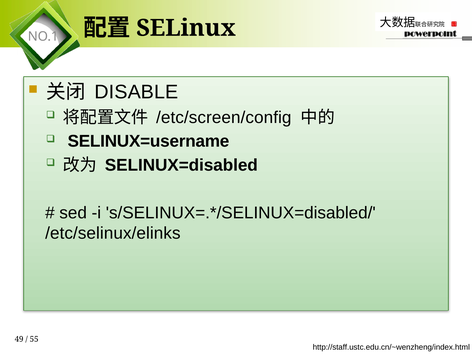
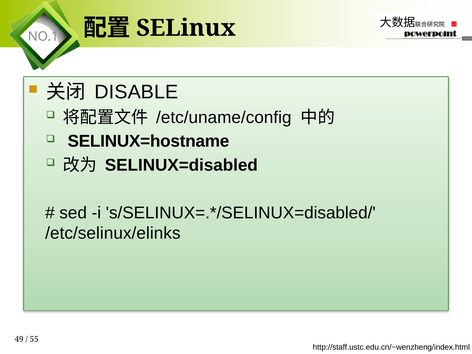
/etc/screen/config: /etc/screen/config -> /etc/uname/config (224, 117)
SELINUX=username: SELINUX=username -> SELINUX=hostname (148, 141)
